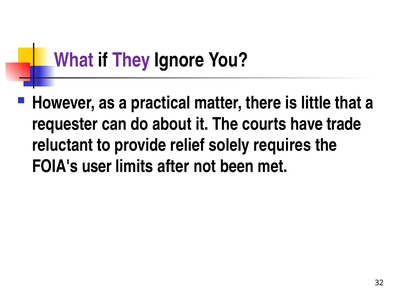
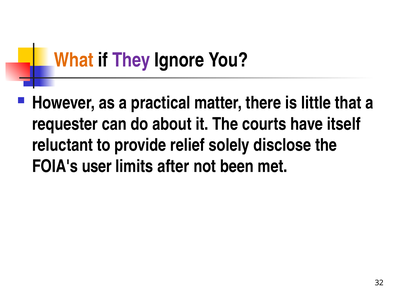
What colour: purple -> orange (74, 60)
trade: trade -> itself (344, 124)
requires: requires -> disclose (282, 145)
